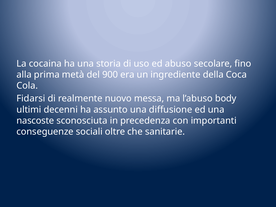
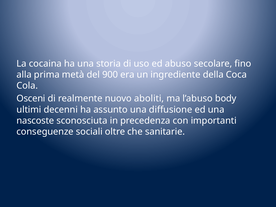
Fidarsi: Fidarsi -> Osceni (31, 99)
messa: messa -> aboliti (149, 99)
